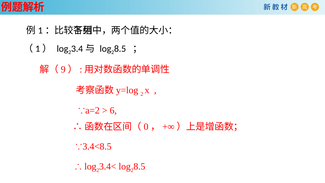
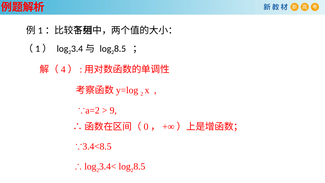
9: 9 -> 4 (63, 69)
6: 6 -> 9 (113, 110)
